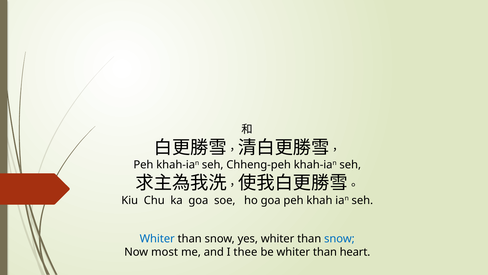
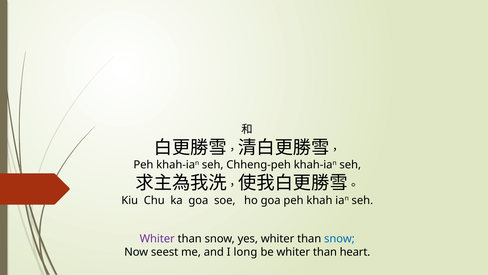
Whiter colour: blue -> purple (157, 238)
most: most -> seest (165, 252)
thee: thee -> long (245, 252)
